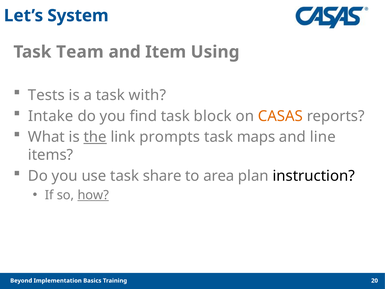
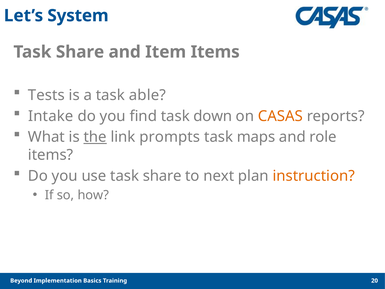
Team: Team -> Share (80, 52)
Item Using: Using -> Items (215, 52)
with: with -> able (147, 95)
block: block -> down (213, 116)
line: line -> role (323, 137)
area: area -> next (219, 176)
instruction colour: black -> orange (314, 176)
how underline: present -> none (93, 195)
